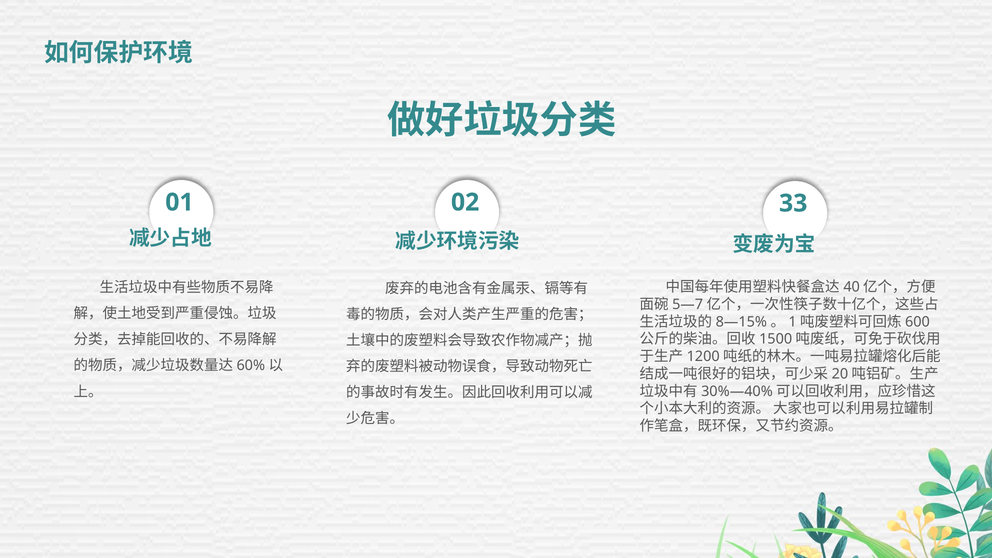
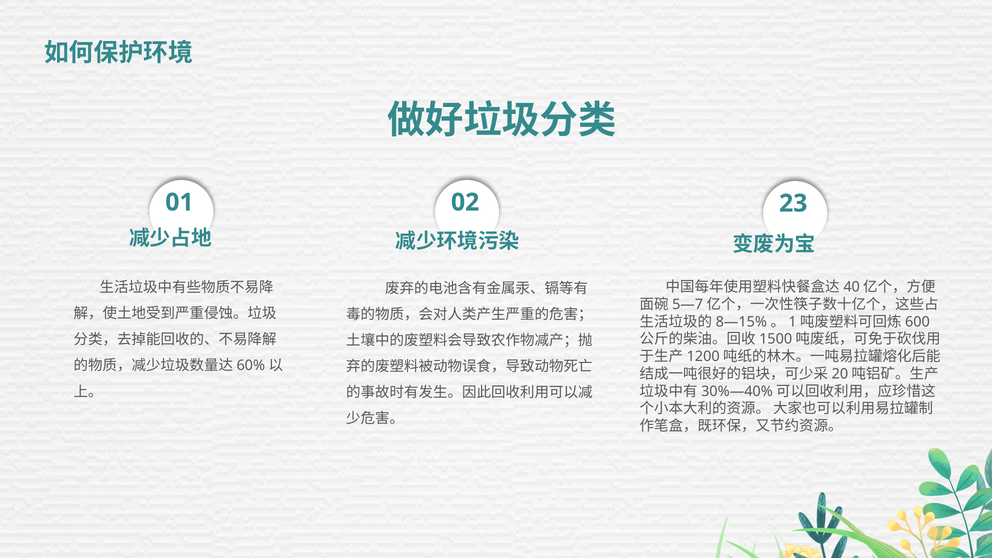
33: 33 -> 23 (793, 203)
